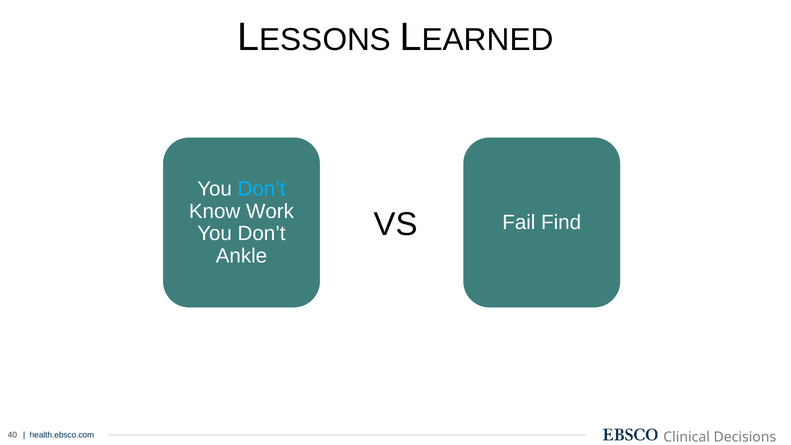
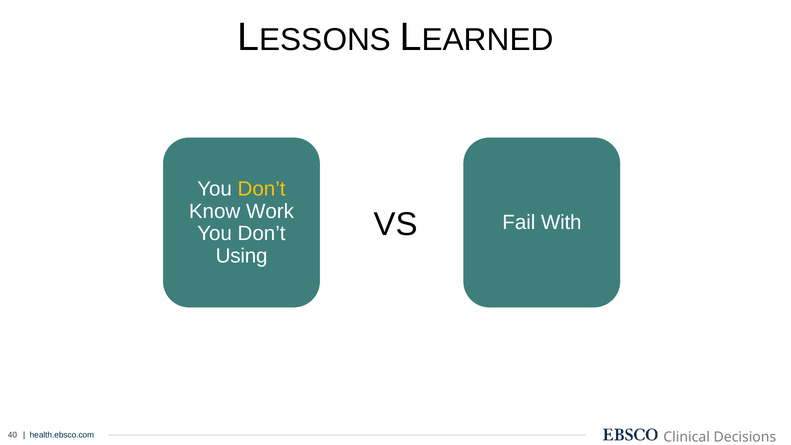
Don’t colour: light blue -> yellow (262, 189)
Find: Find -> With (561, 222)
Ankle: Ankle -> Using (242, 256)
